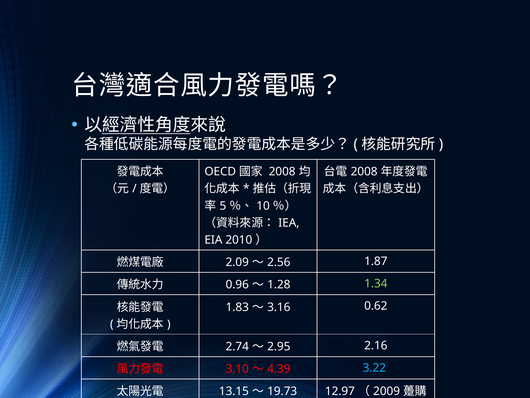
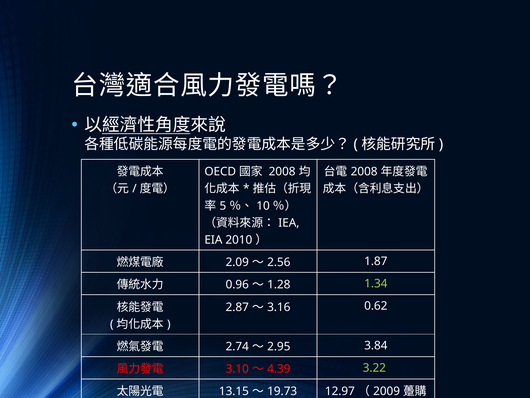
1.83: 1.83 -> 2.87 (237, 307)
2.16: 2.16 -> 3.84 (376, 345)
3.22 colour: light blue -> light green (374, 367)
